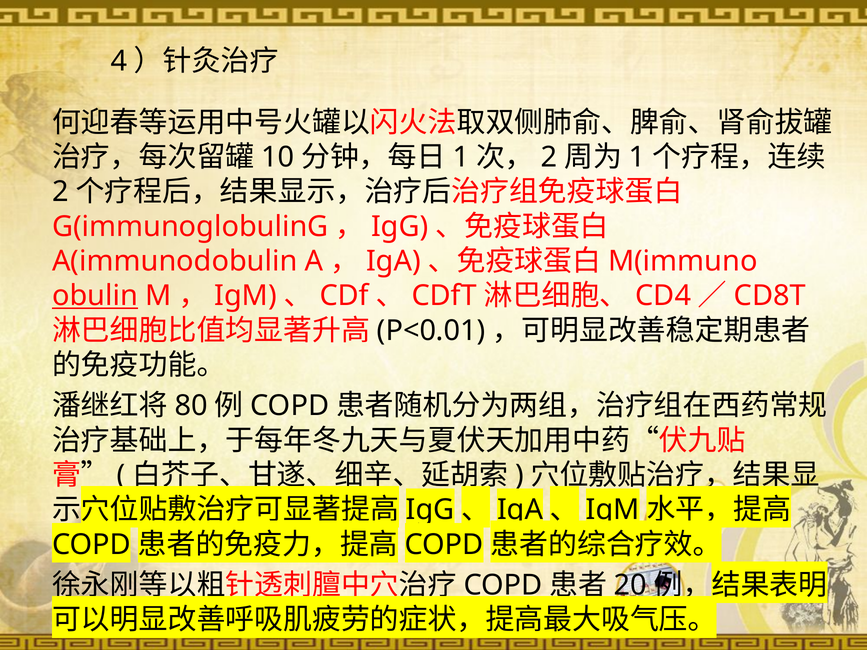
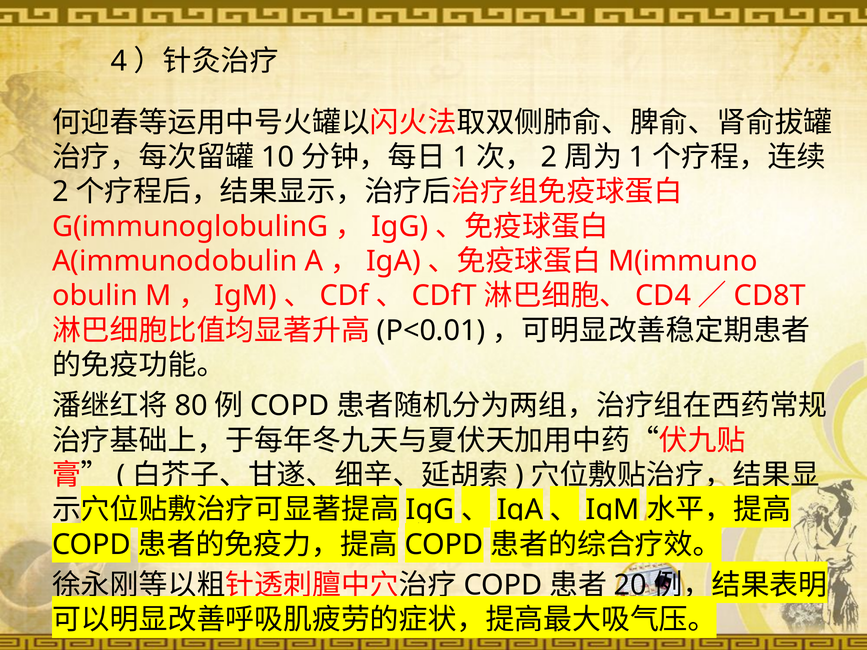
obulin underline: present -> none (95, 296)
